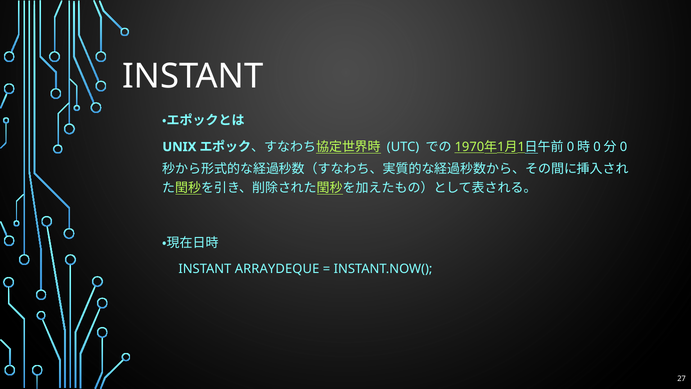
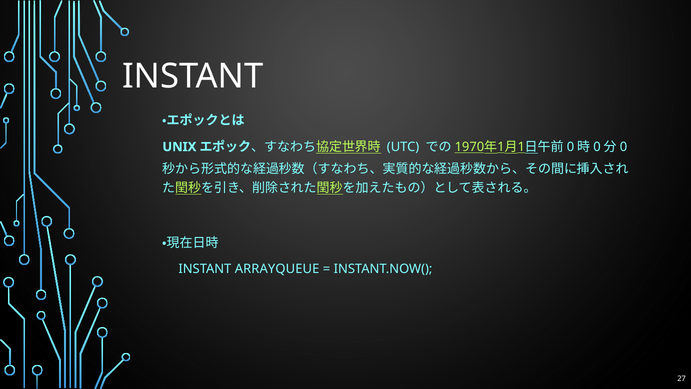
ARRAYDEQUE: ARRAYDEQUE -> ARRAYQUEUE (277, 269)
